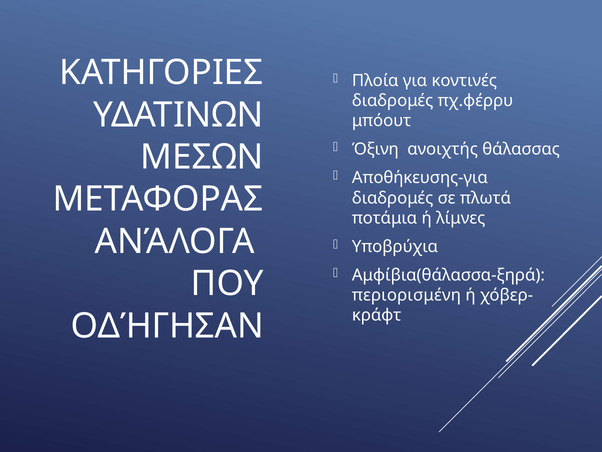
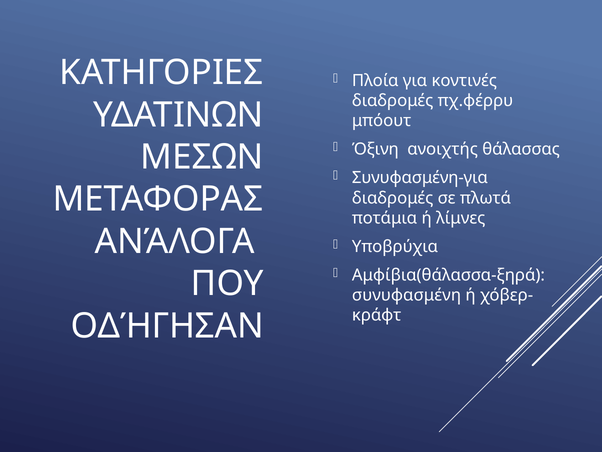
Αποθήκευσης-για: Αποθήκευσης-για -> Συνυφασμένη-για (420, 178)
περιορισμένη: περιορισμένη -> συνυφασμένη (407, 295)
